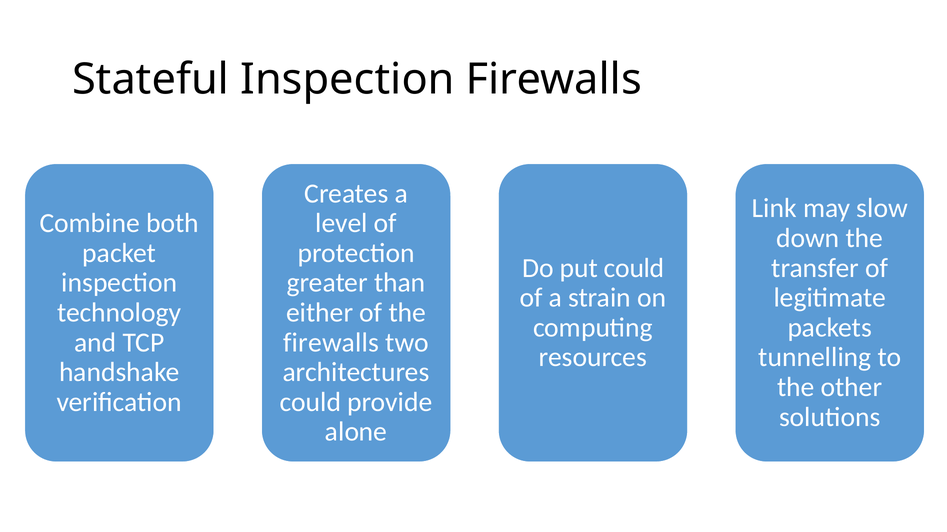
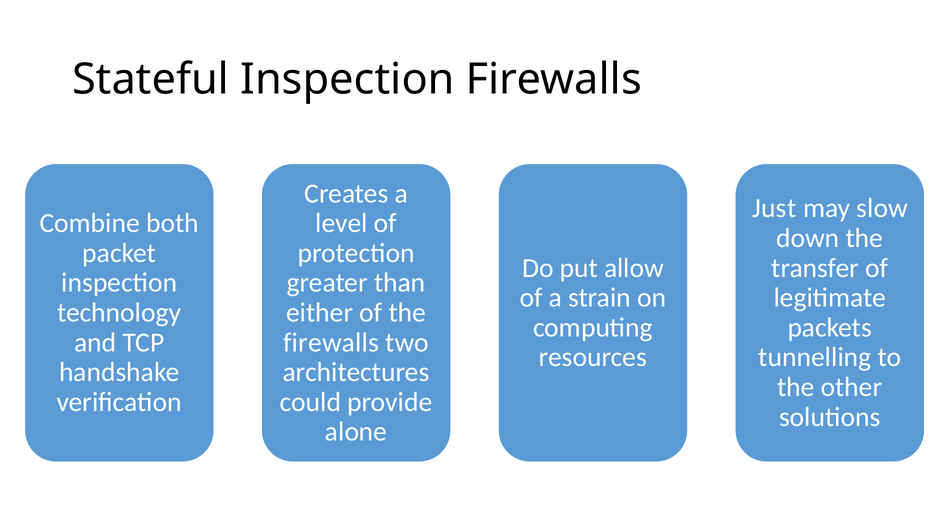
Link: Link -> Just (774, 209)
put could: could -> allow (634, 268)
